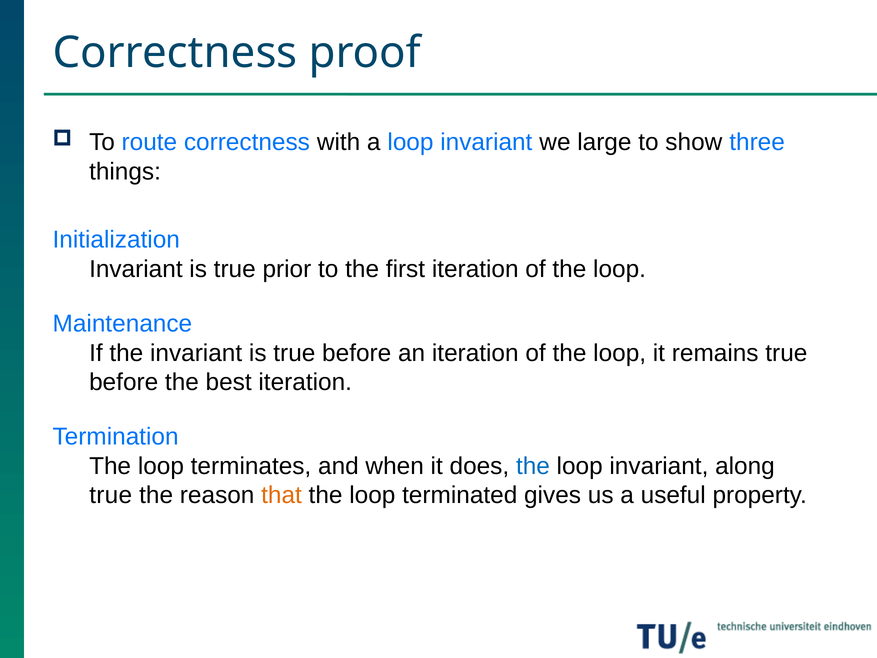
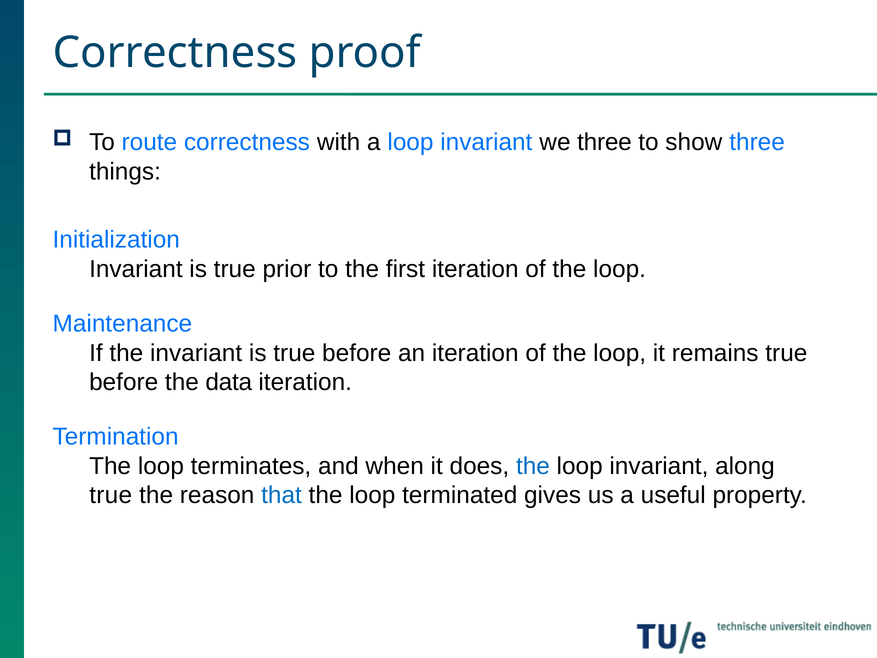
we large: large -> three (604, 142)
best: best -> data (229, 382)
that colour: orange -> blue (282, 495)
